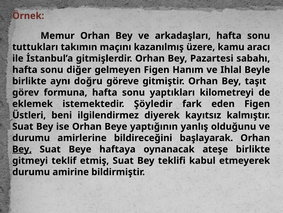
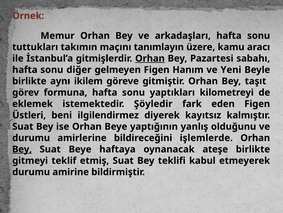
kazanılmış: kazanılmış -> tanımlayın (159, 47)
Orhan underline: none -> present (150, 58)
Ihlal: Ihlal -> Yeni (231, 70)
doğru: doğru -> ikilem (88, 81)
başlayarak: başlayarak -> işlemlerde (206, 137)
